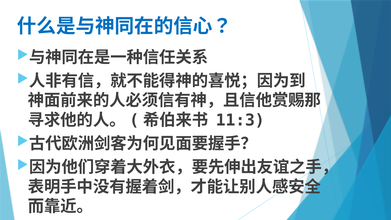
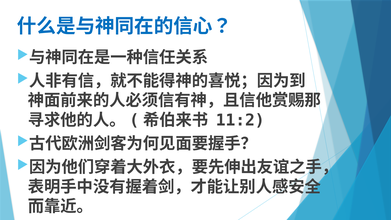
11:3: 11:3 -> 11:2 (240, 120)
